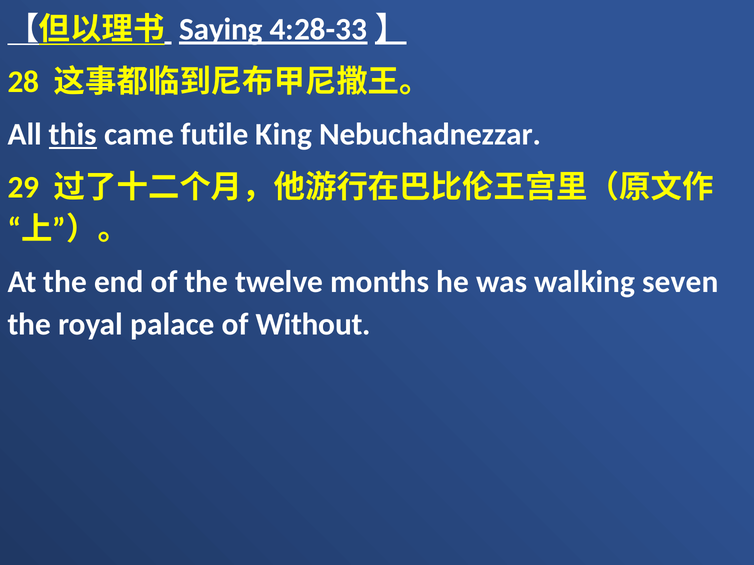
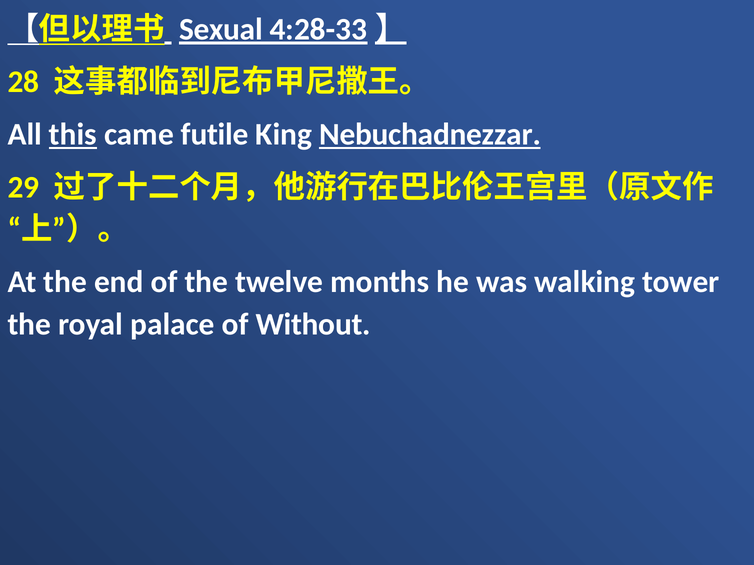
Saying: Saying -> Sexual (221, 29)
Nebuchadnezzar underline: none -> present (430, 135)
seven: seven -> tower (681, 282)
